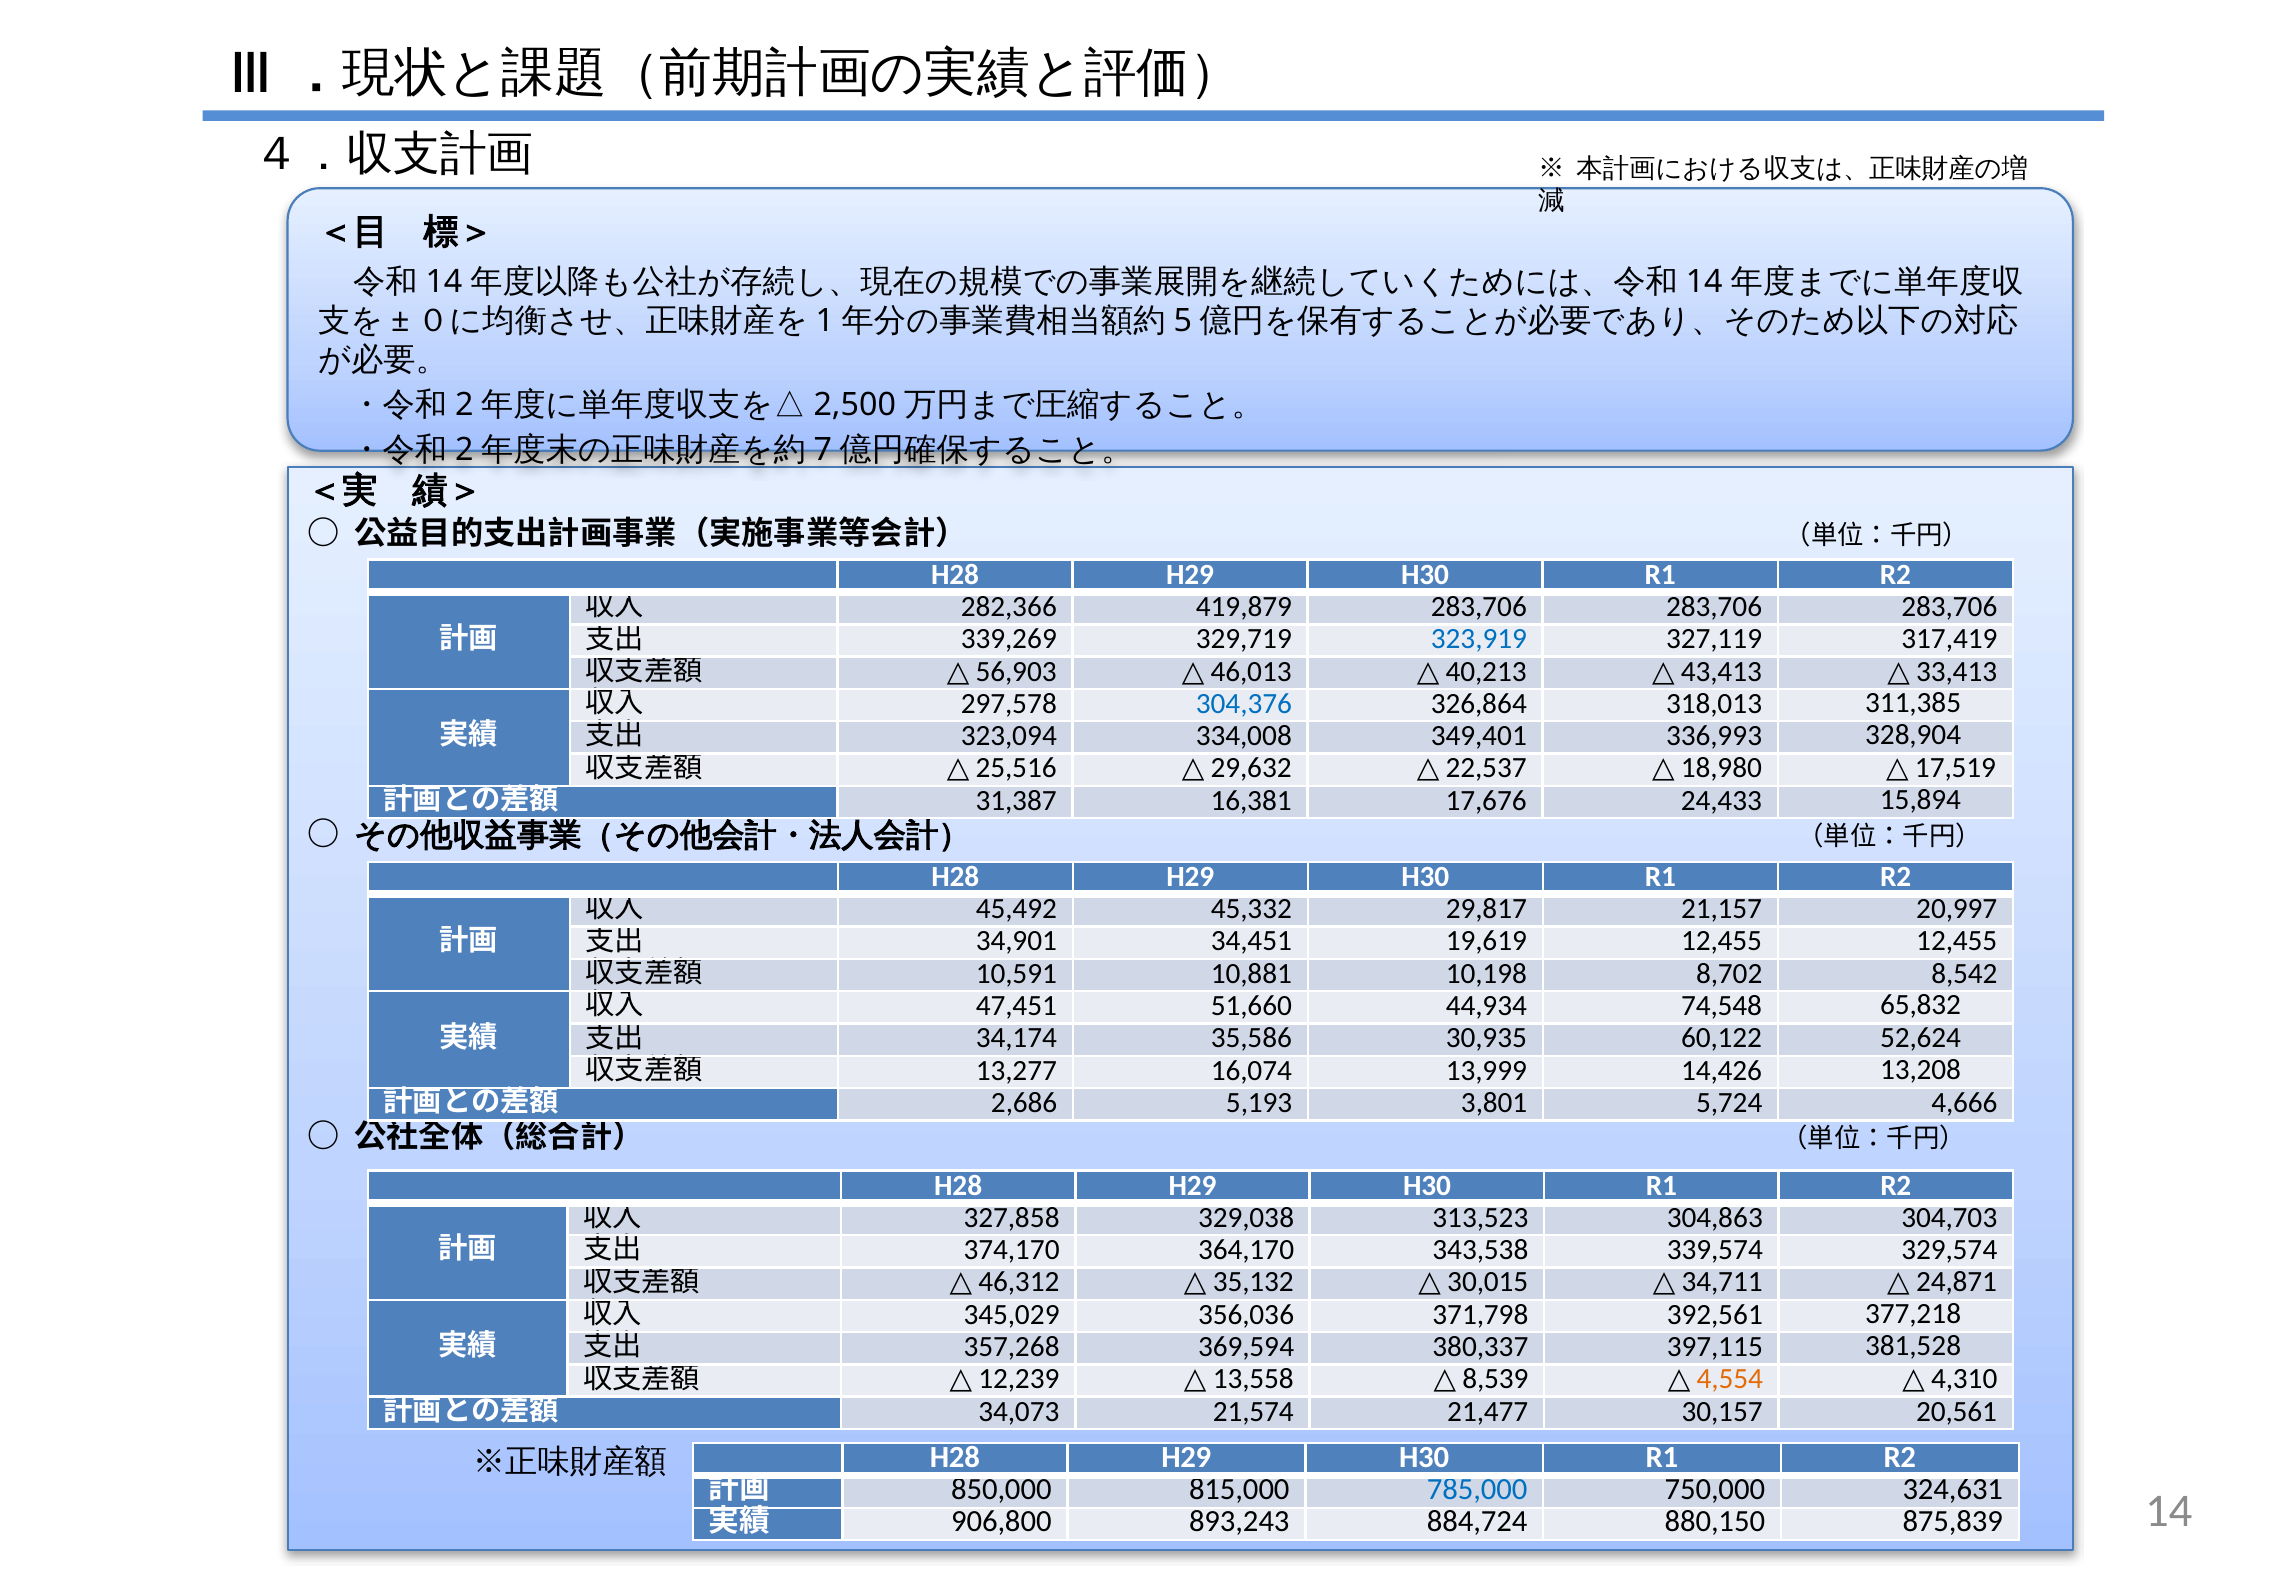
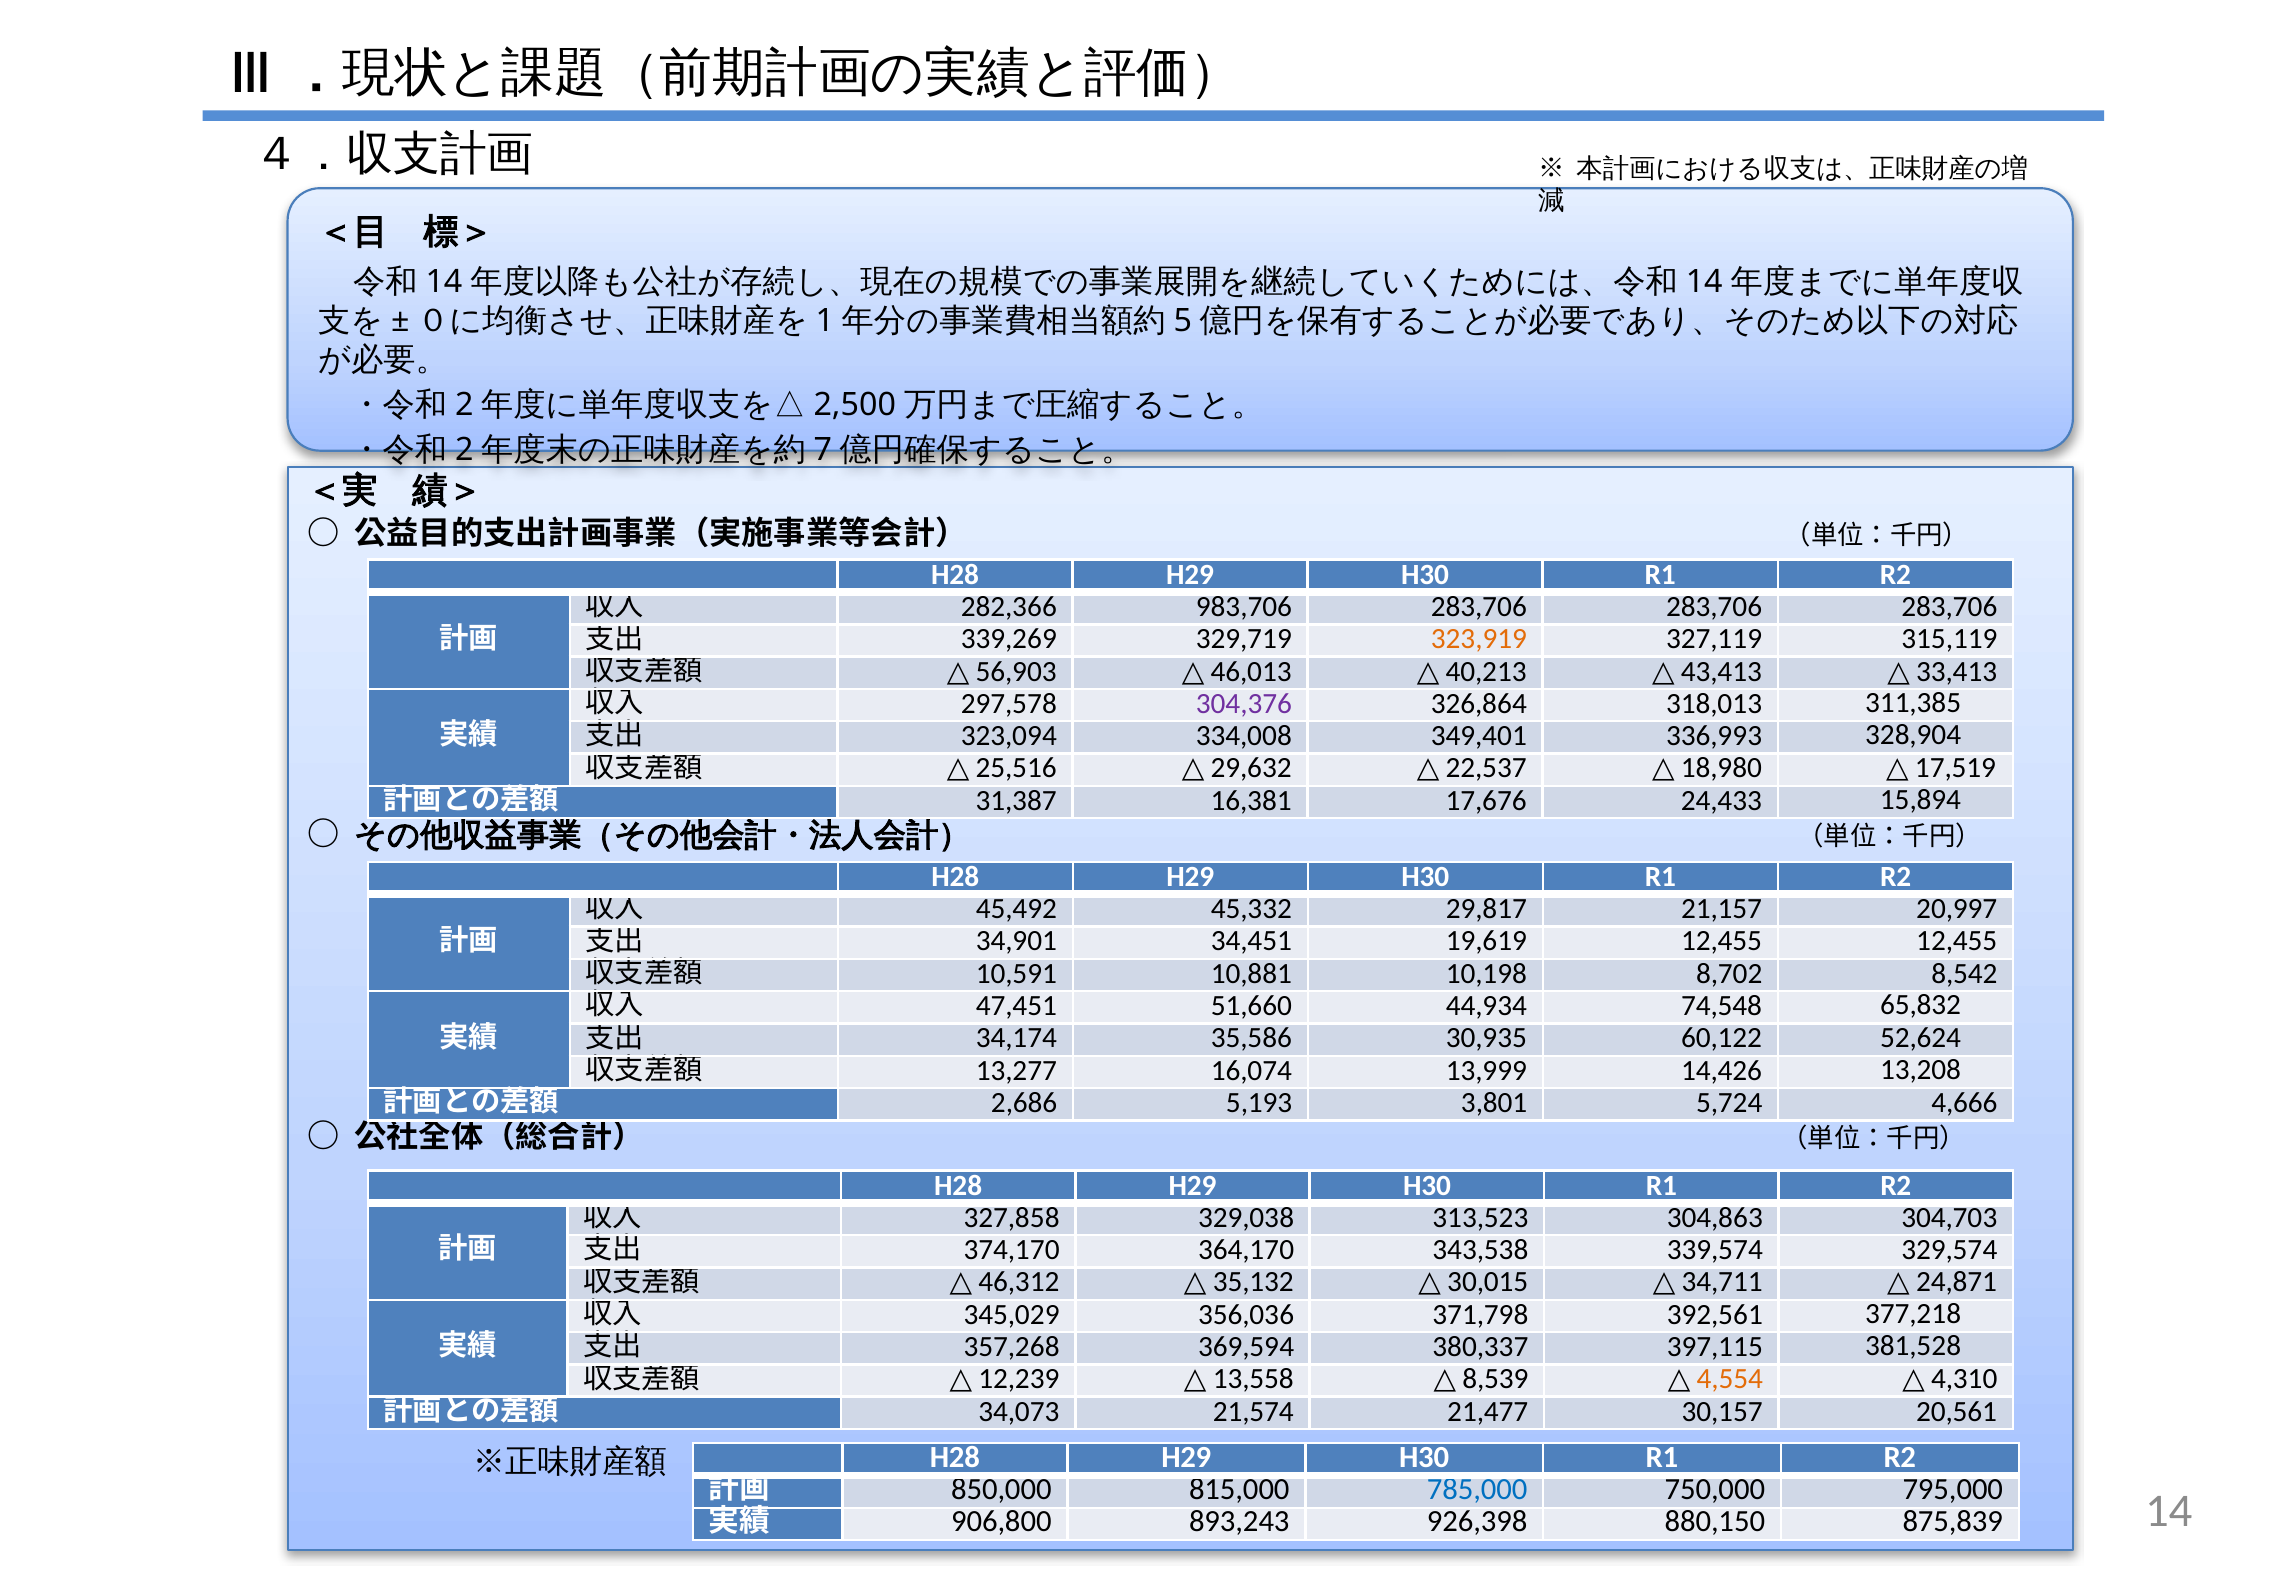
419,879: 419,879 -> 983,706 (1244, 607)
323,919 colour: blue -> orange (1479, 639)
317,419: 317,419 -> 315,119 (1949, 639)
304,376 colour: blue -> purple (1244, 704)
324,631: 324,631 -> 795,000 (1953, 1489)
884,724: 884,724 -> 926,398 (1477, 1522)
